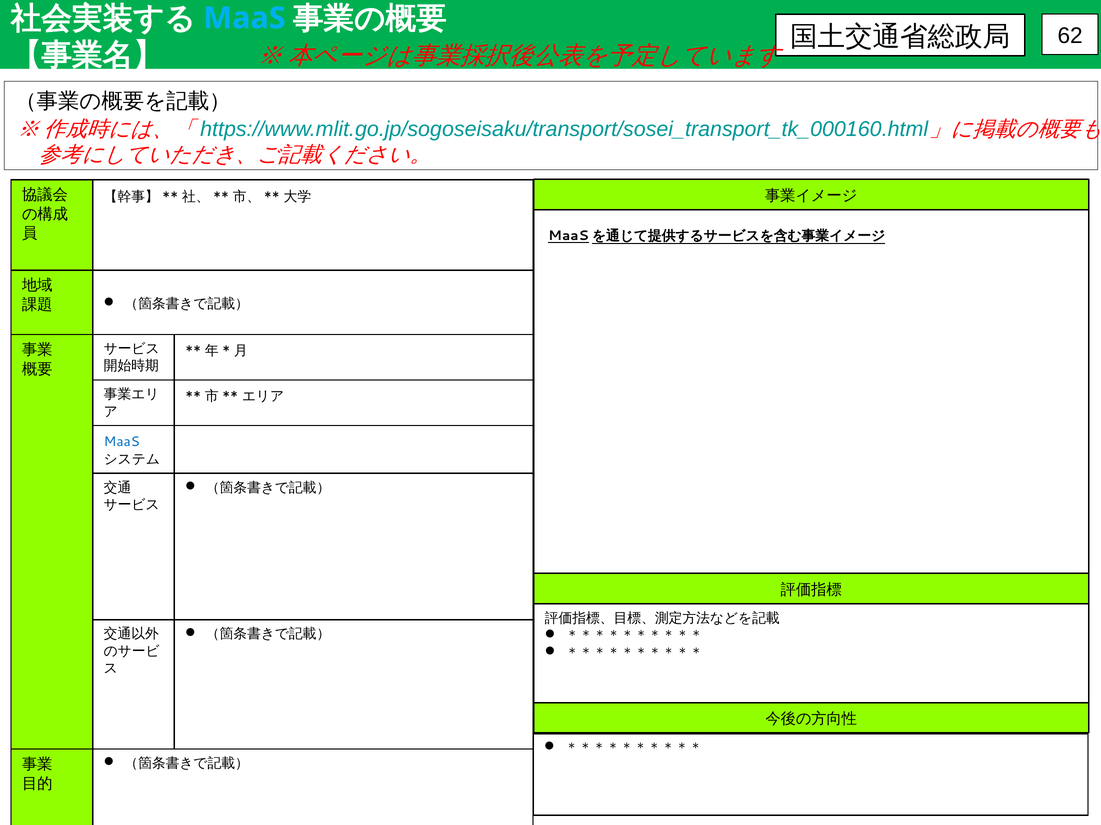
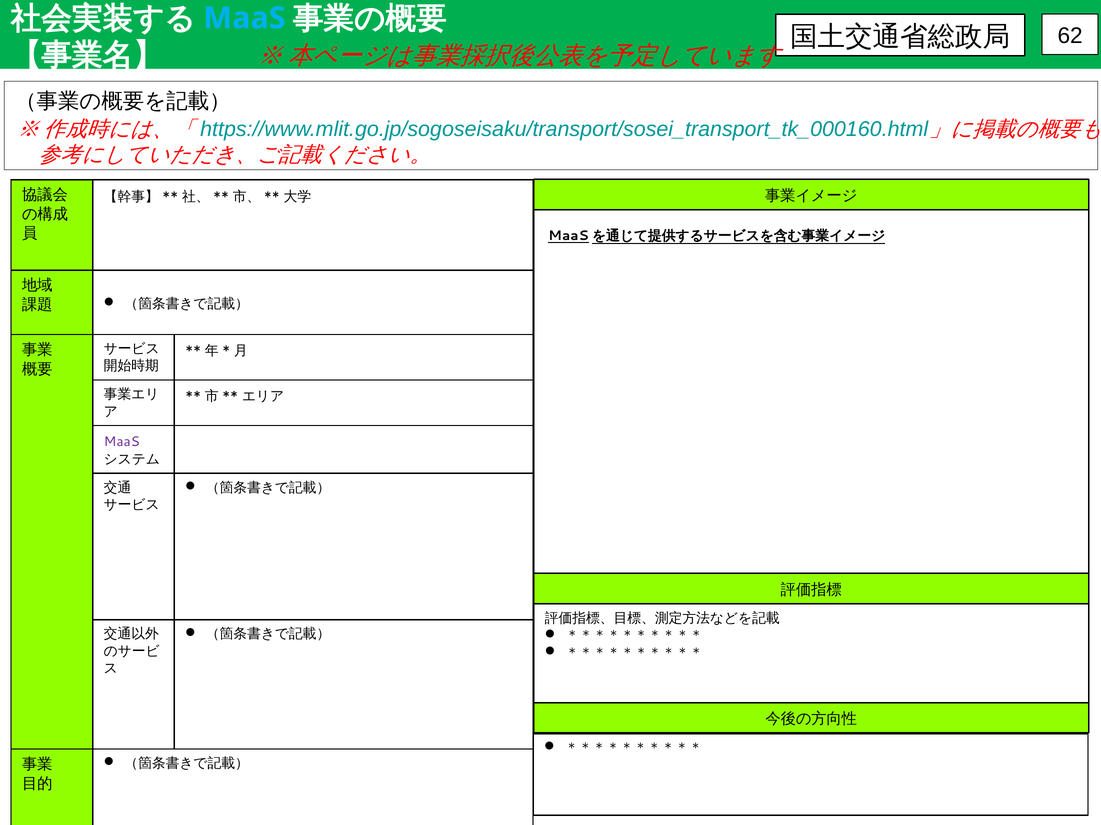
MaaS colour: blue -> purple (122, 442)
